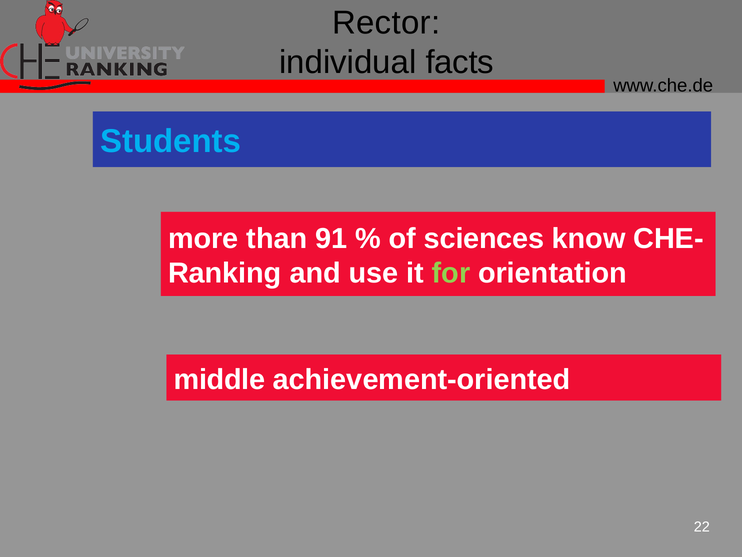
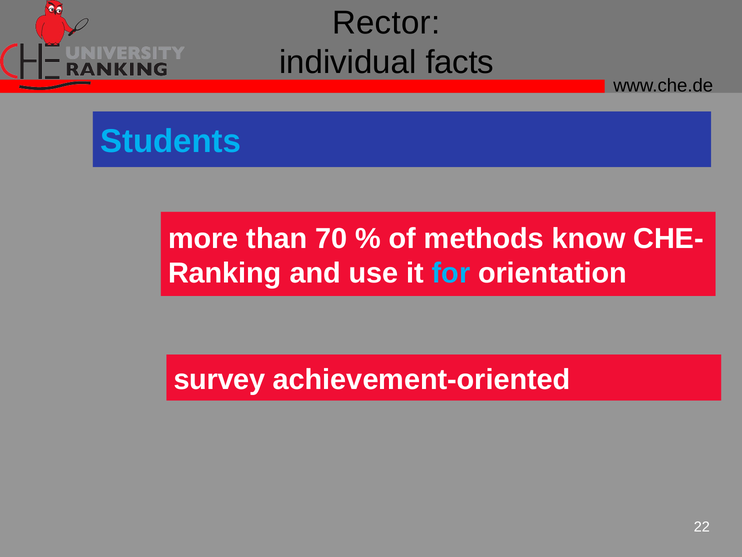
91: 91 -> 70 (331, 238)
sciences: sciences -> methods (484, 238)
for colour: light green -> light blue (451, 273)
middle: middle -> survey (219, 379)
